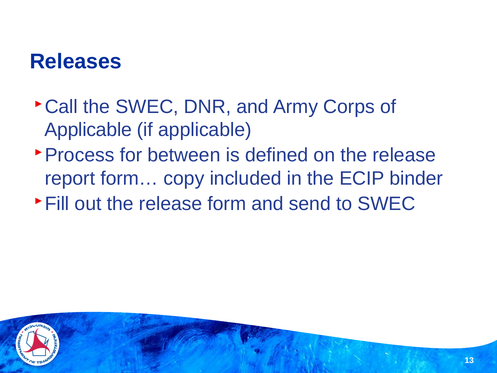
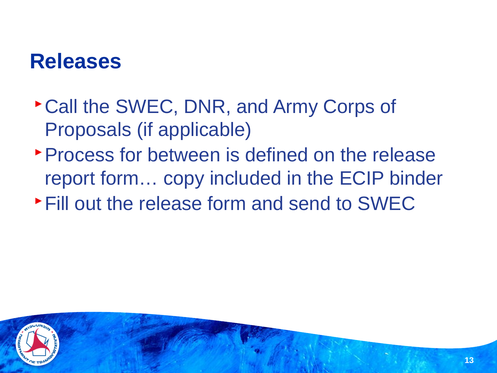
Applicable: Applicable -> Proposals (88, 130)
